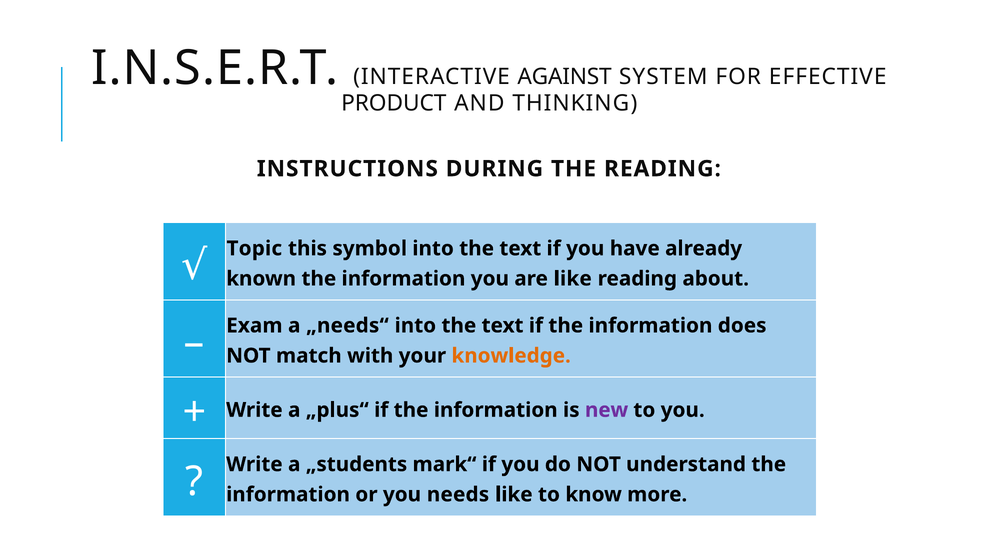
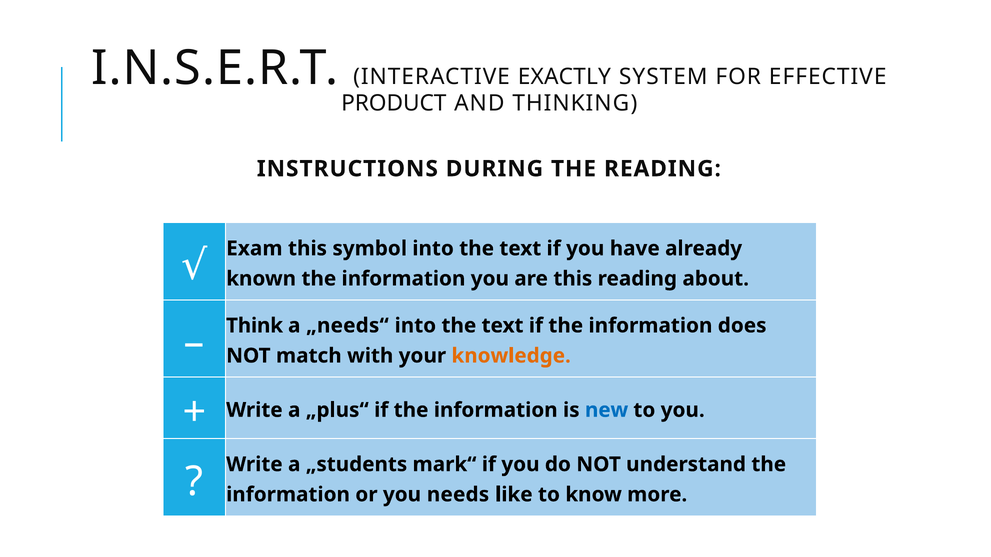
AGAINST: AGAINST -> EXACTLY (564, 77)
Topic: Topic -> Exam (254, 249)
are like: like -> this (573, 279)
Exam: Exam -> Think (255, 326)
new colour: purple -> blue (607, 410)
